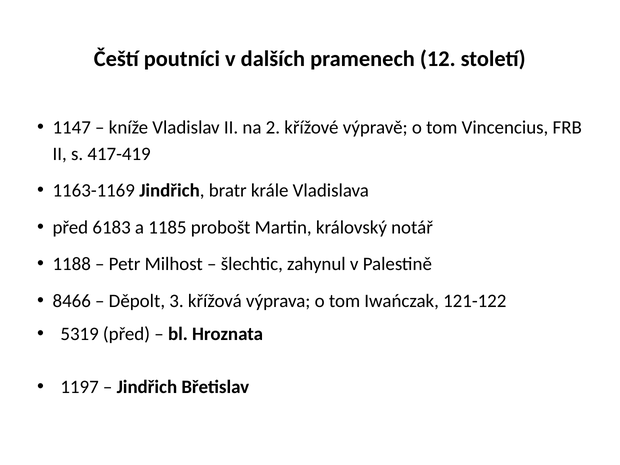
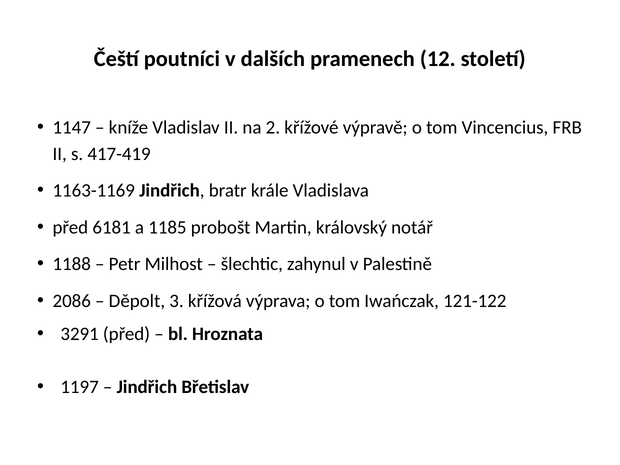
6183: 6183 -> 6181 (112, 227)
8466: 8466 -> 2086 (72, 301)
5319: 5319 -> 3291 (80, 334)
